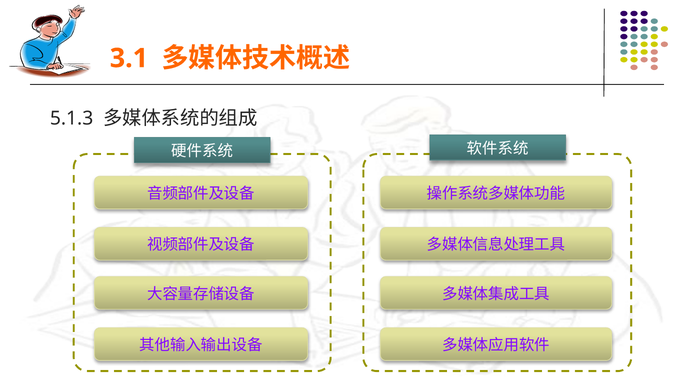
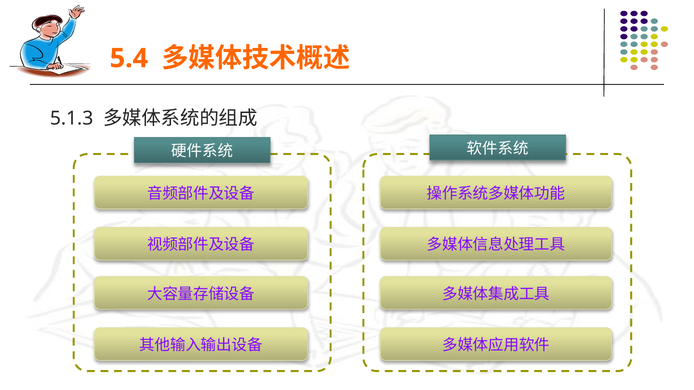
3.1: 3.1 -> 5.4 (129, 58)
